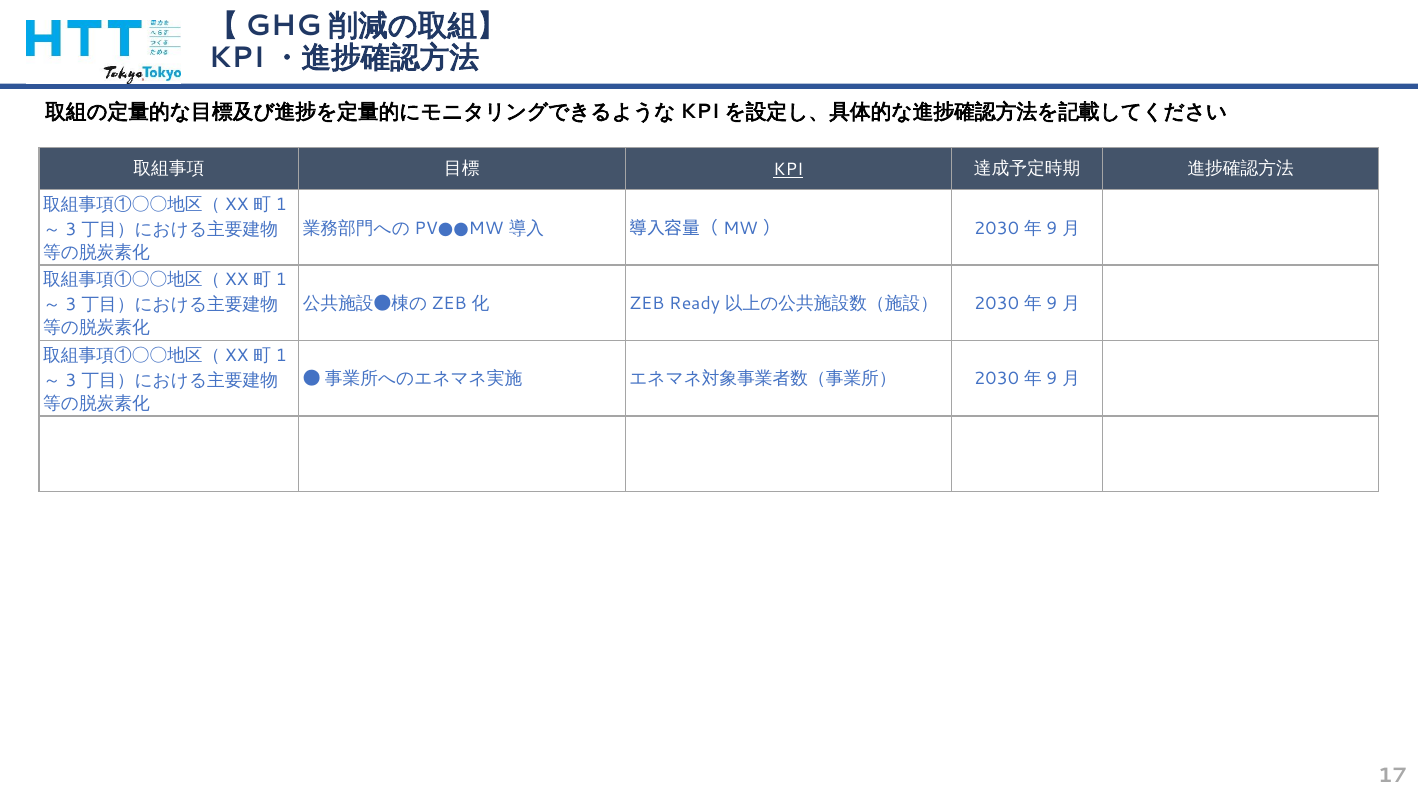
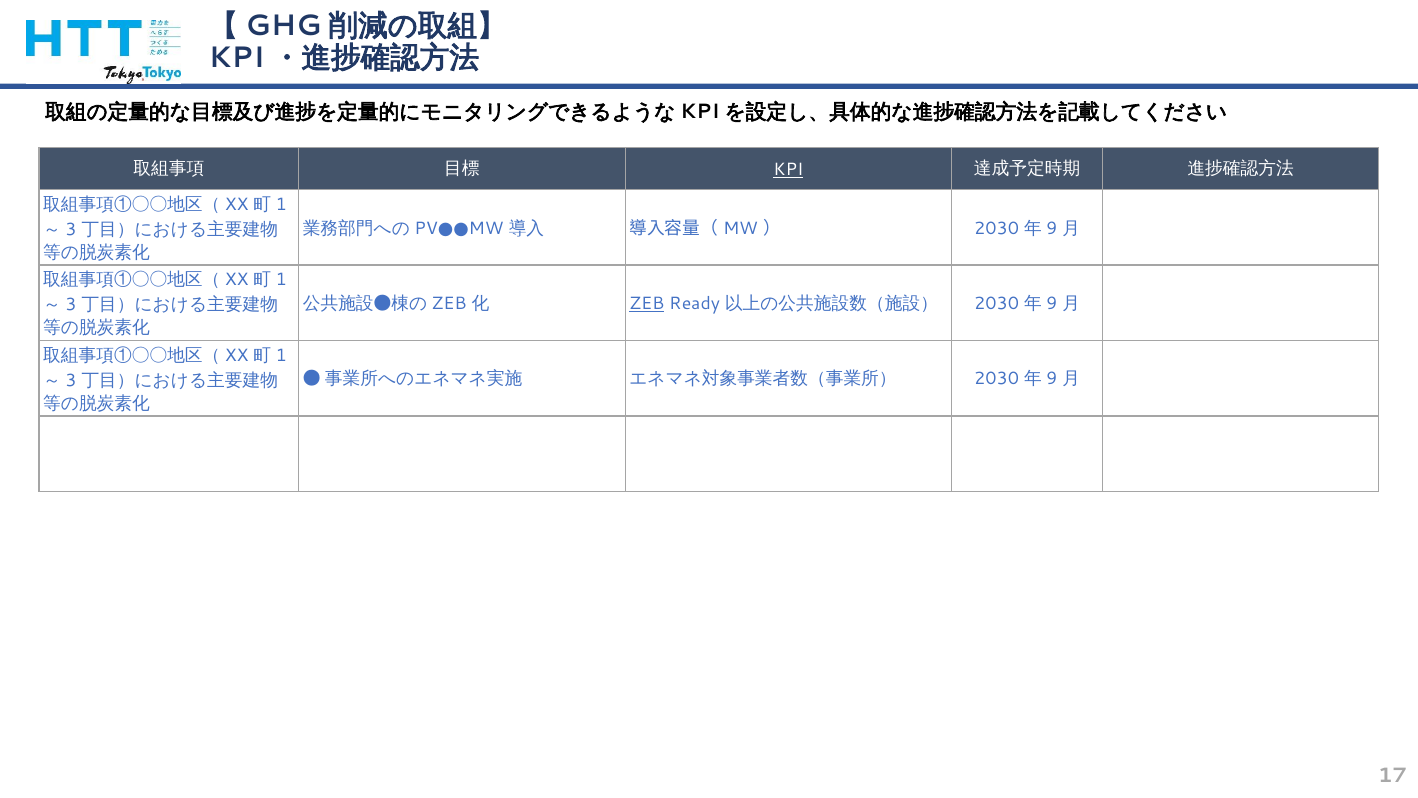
ZEB underline: none -> present (647, 304)
